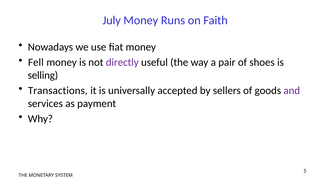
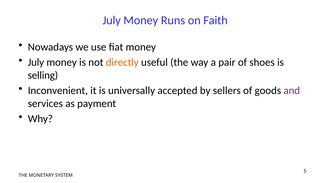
Fell: Fell -> July (36, 62)
directly colour: purple -> orange (122, 62)
Transactions: Transactions -> Inconvenient (58, 90)
